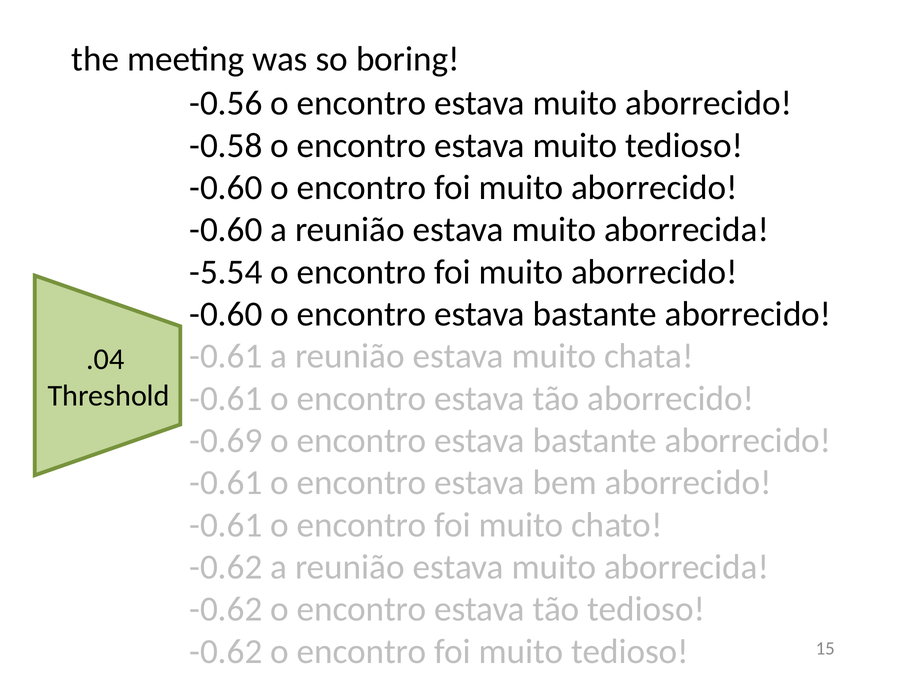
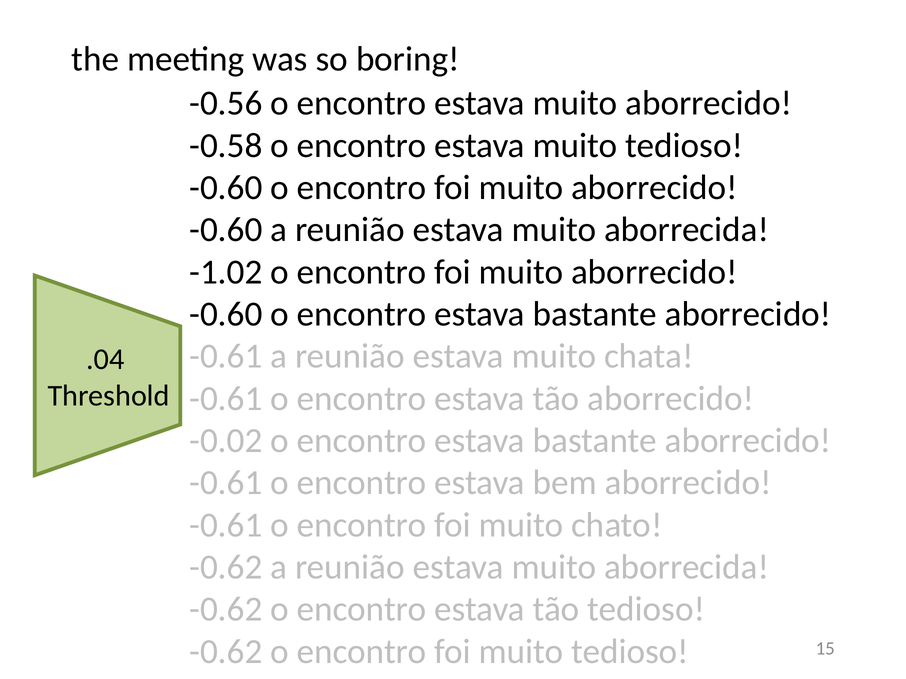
-5.54: -5.54 -> -1.02 (226, 272)
-0.69: -0.69 -> -0.02 (226, 441)
